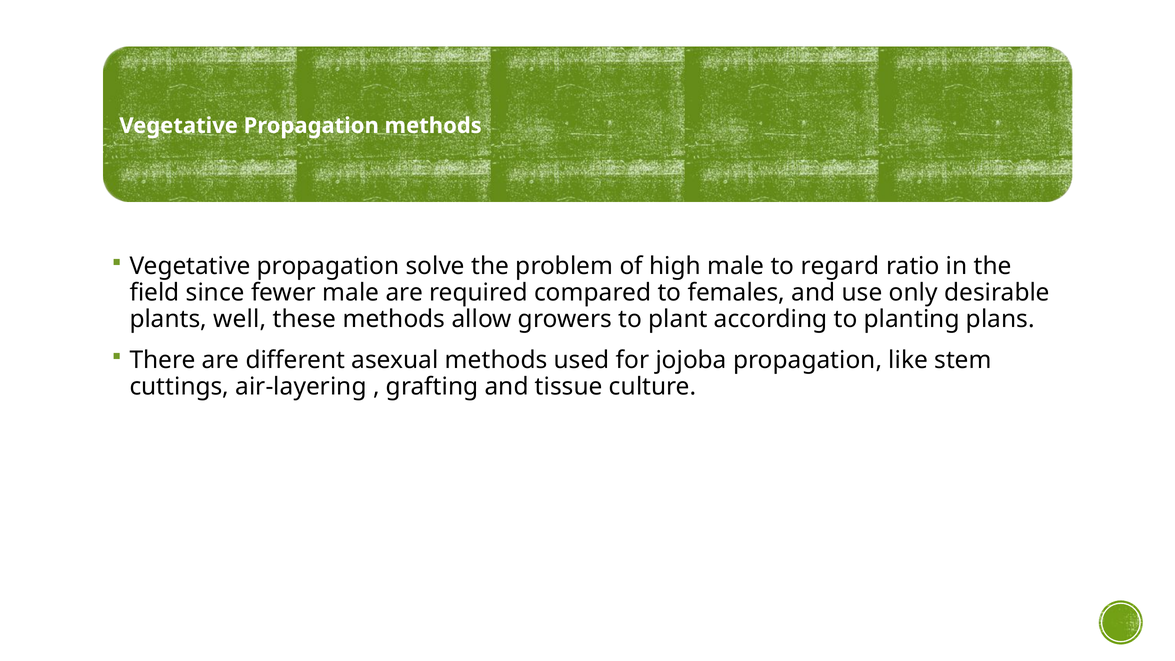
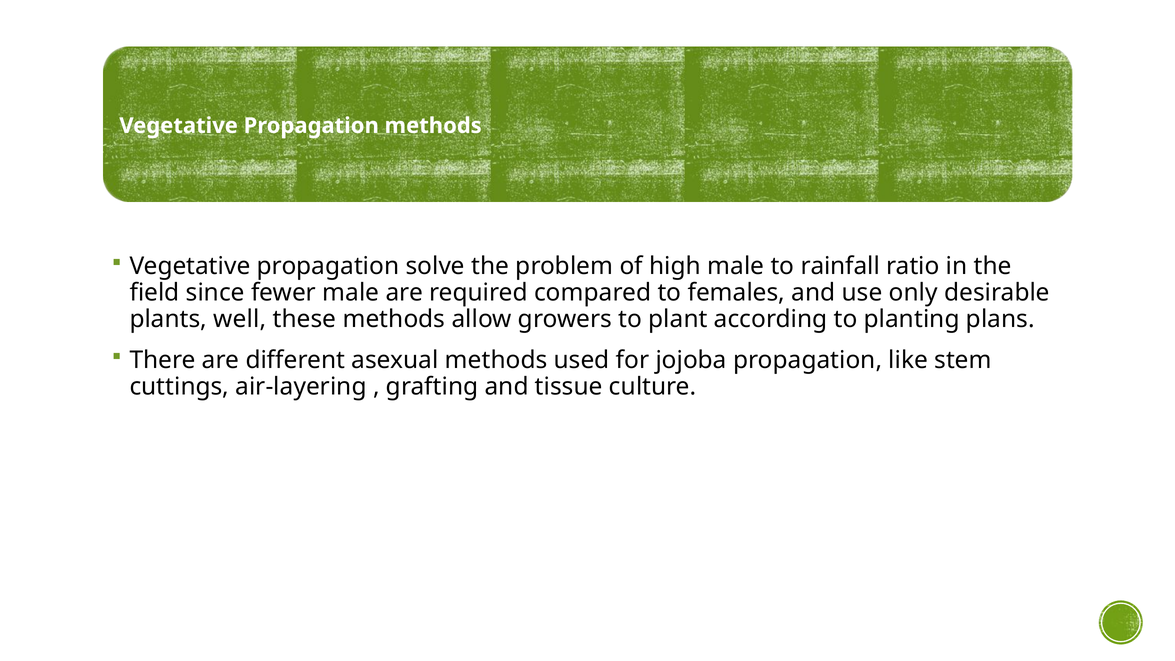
regard: regard -> rainfall (840, 266)
